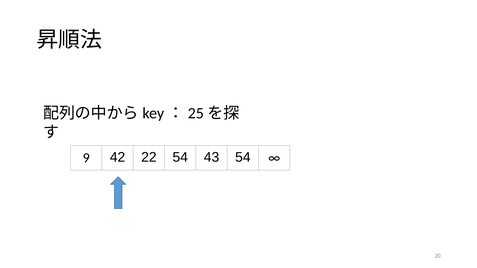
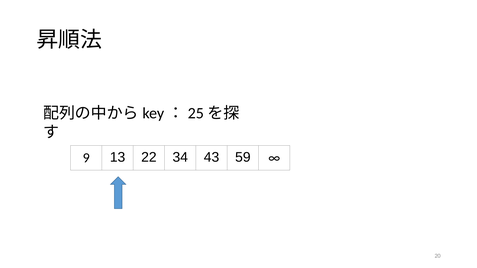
42: 42 -> 13 (118, 158)
22 54: 54 -> 34 (180, 158)
43 54: 54 -> 59 (243, 158)
